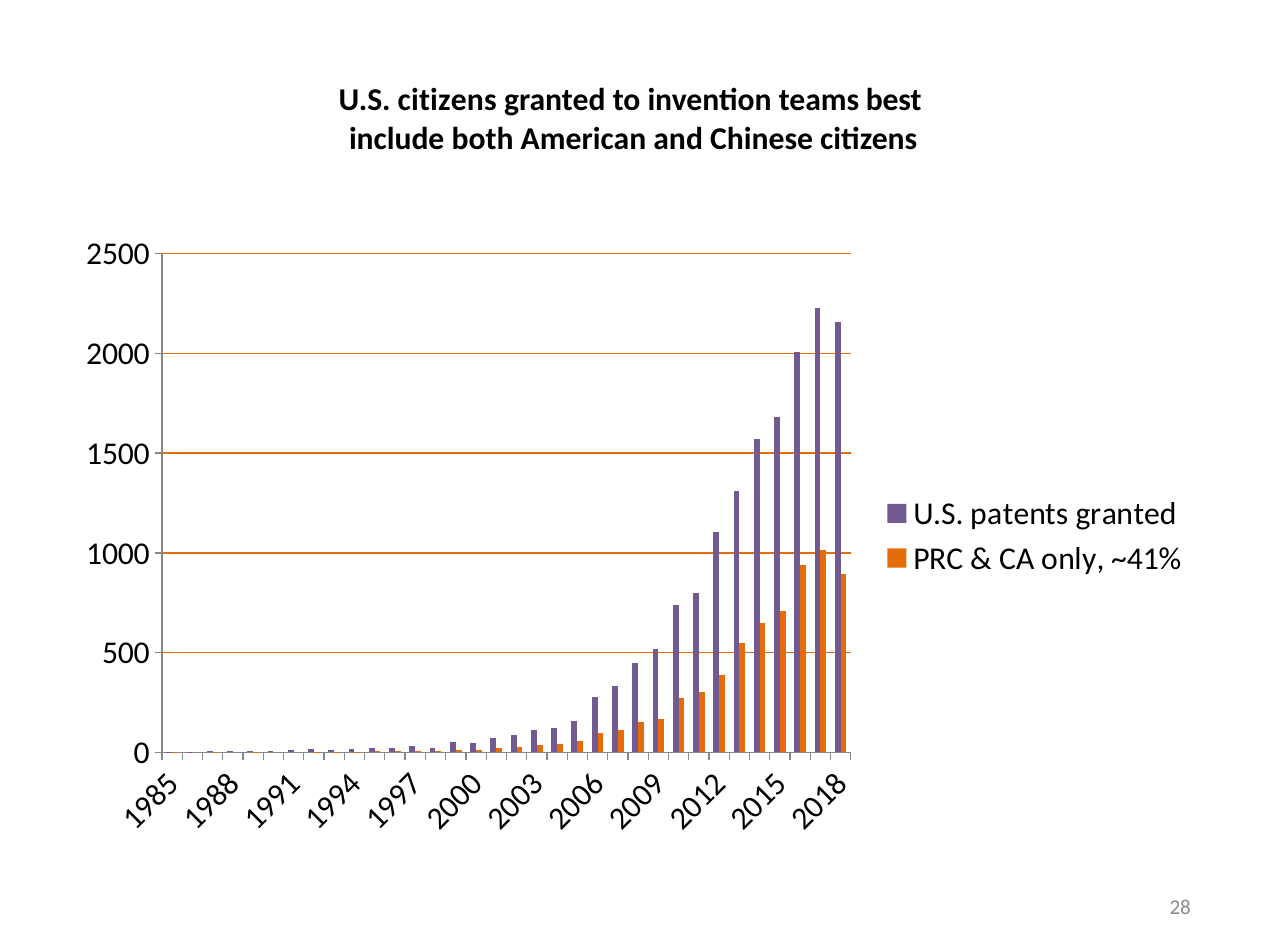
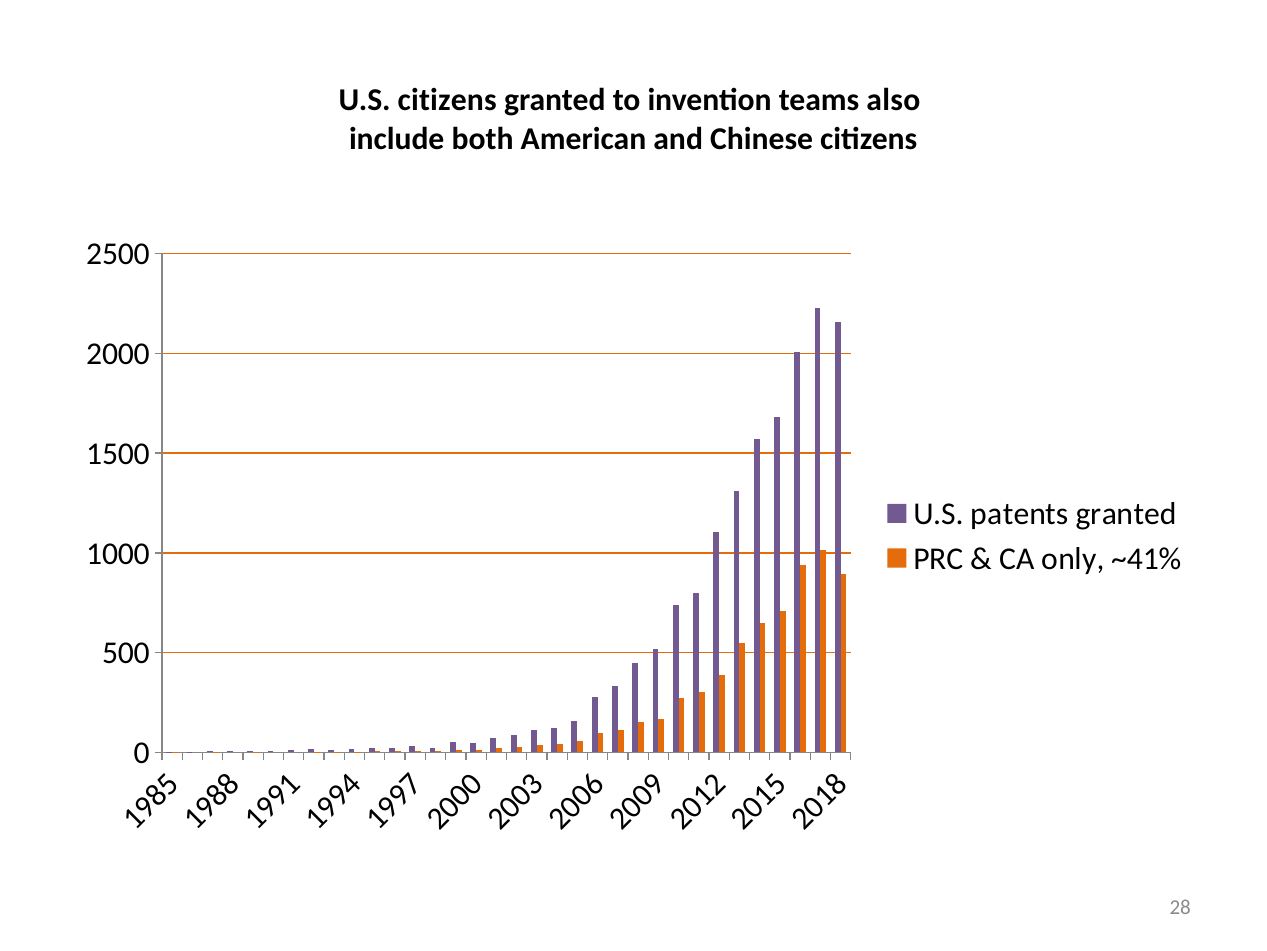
best: best -> also (893, 100)
